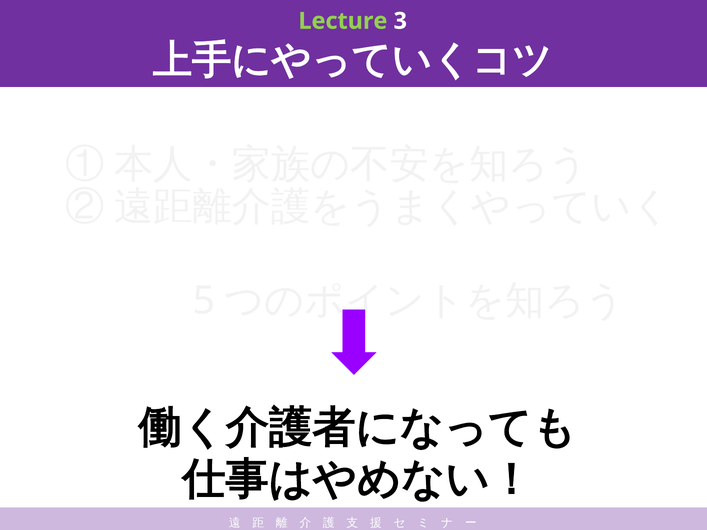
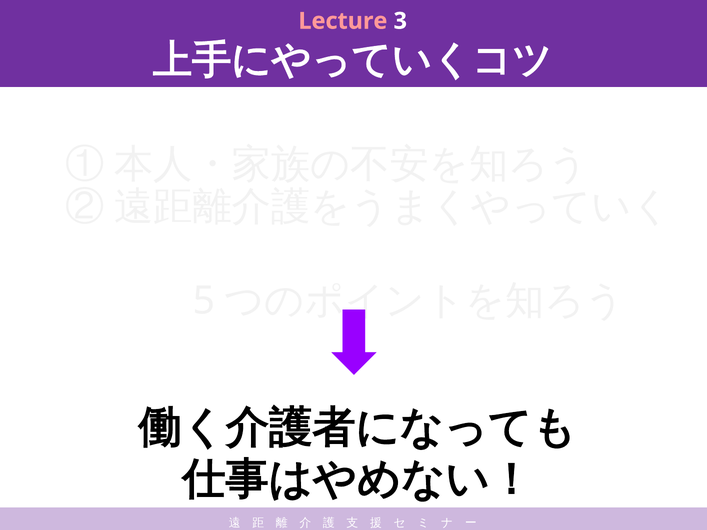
Lecture colour: light green -> pink (343, 21)
